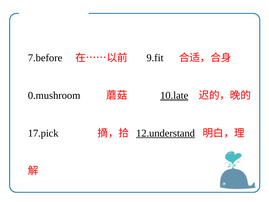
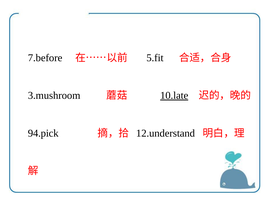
9.fit: 9.fit -> 5.fit (155, 58)
0.mushroom: 0.mushroom -> 3.mushroom (54, 95)
17.pick: 17.pick -> 94.pick (43, 133)
12.understand underline: present -> none (166, 133)
